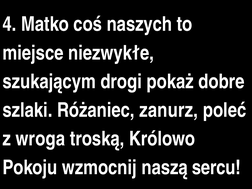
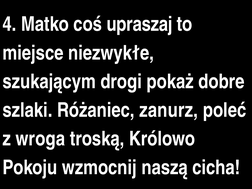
naszych: naszych -> upraszaj (139, 24)
sercu: sercu -> cicha (216, 168)
